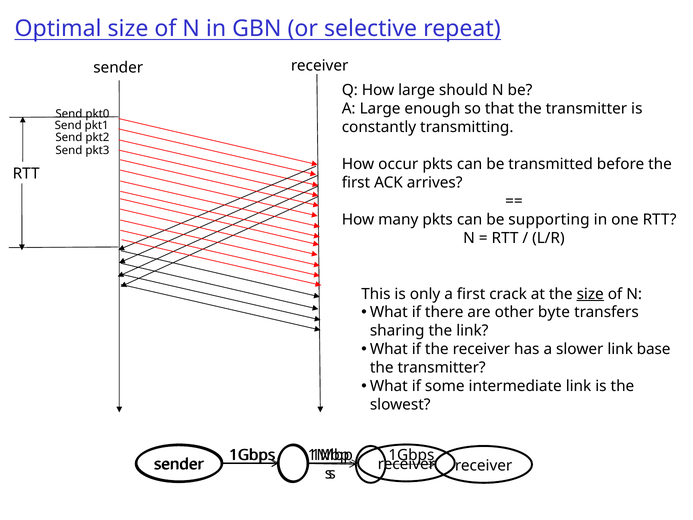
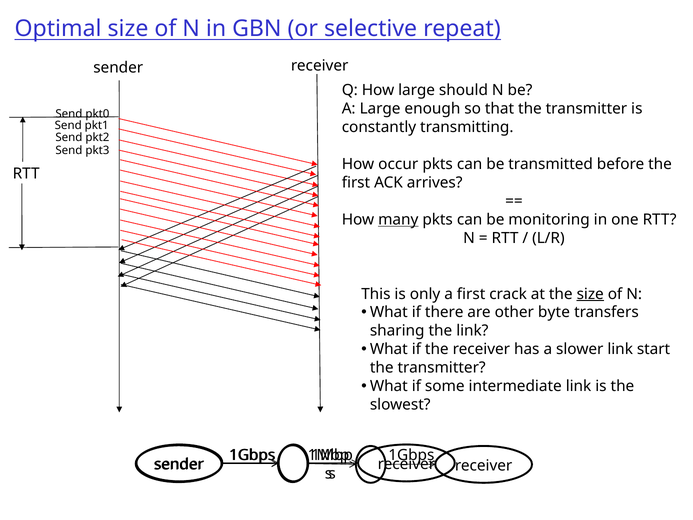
many underline: none -> present (398, 220)
supporting: supporting -> monitoring (549, 220)
base: base -> start (654, 349)
